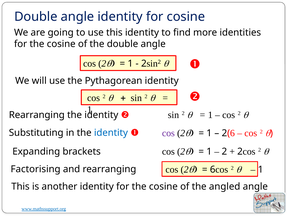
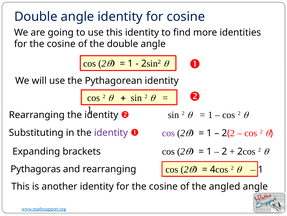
6: 6 -> 2 (232, 133)
identity colour: blue -> purple (111, 132)
6: 6 -> 4 (213, 169)
Factorising: Factorising -> Pythagoras (36, 169)
